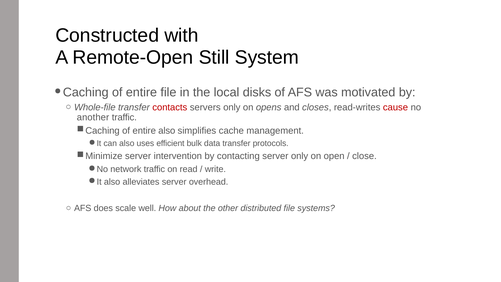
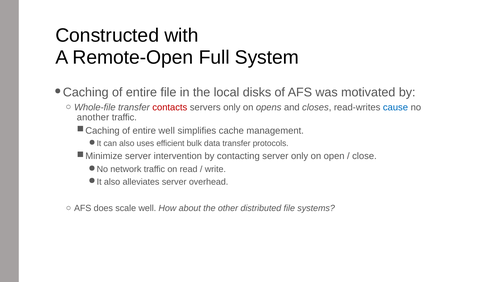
Still: Still -> Full (214, 57)
cause colour: red -> blue (395, 107)
entire also: also -> well (167, 131)
